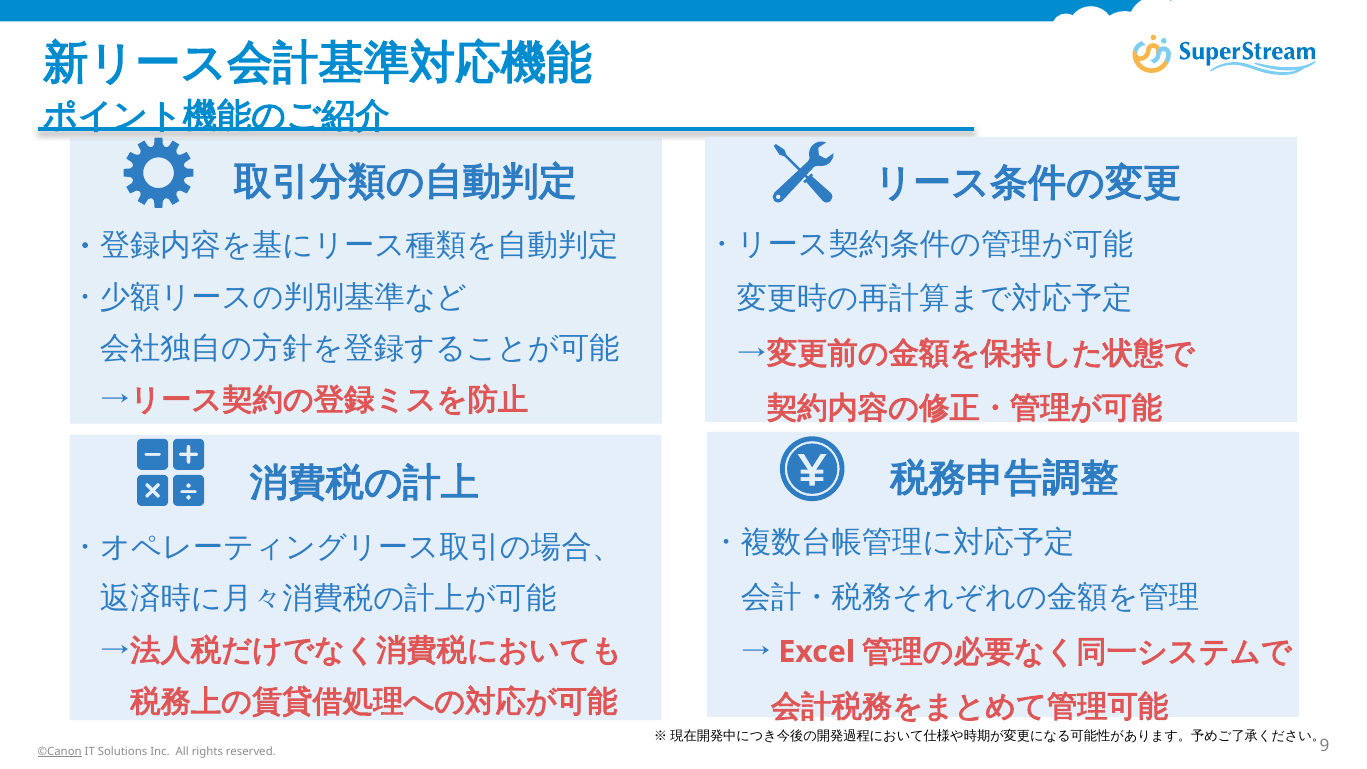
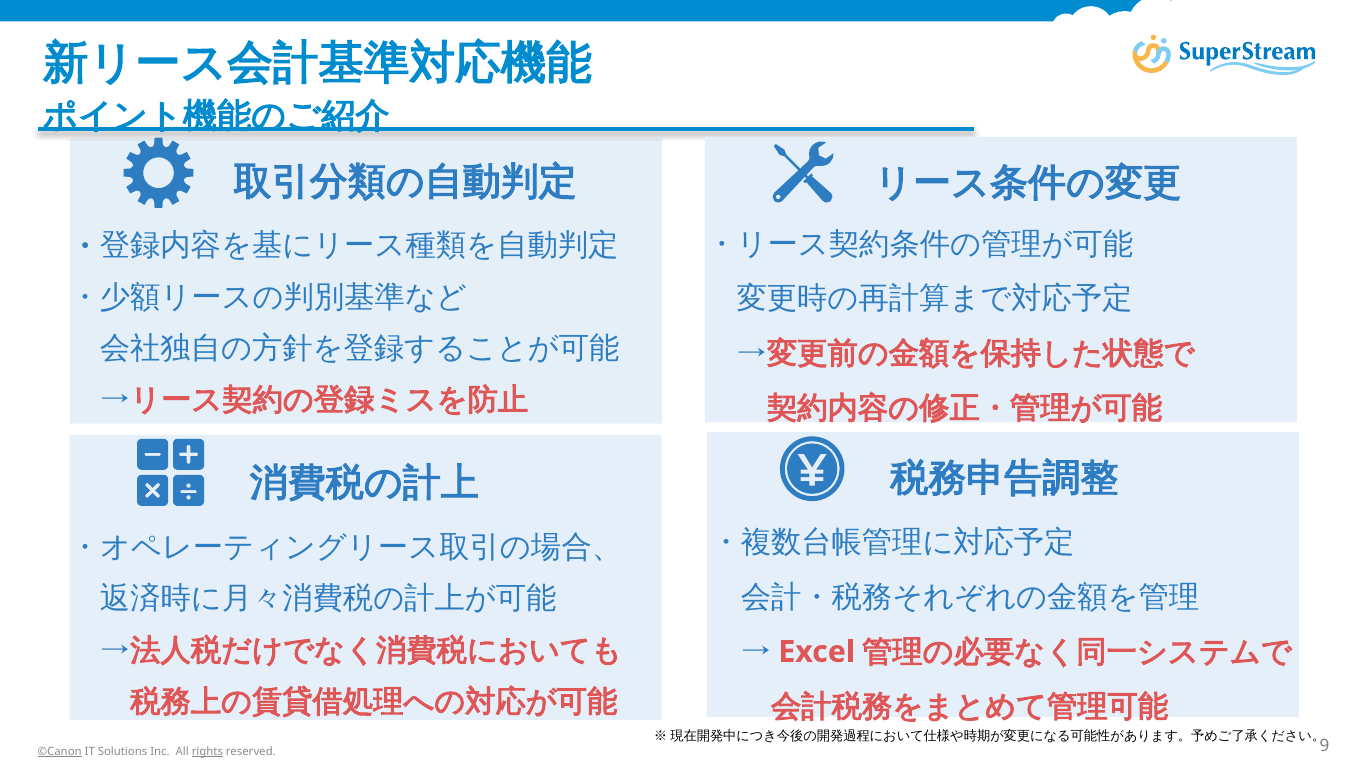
rights underline: none -> present (207, 751)
